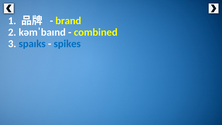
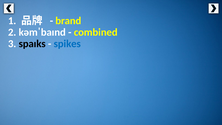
spaɪks colour: blue -> black (32, 44)
